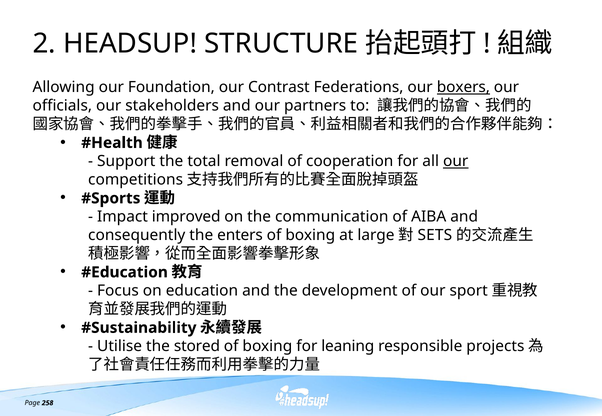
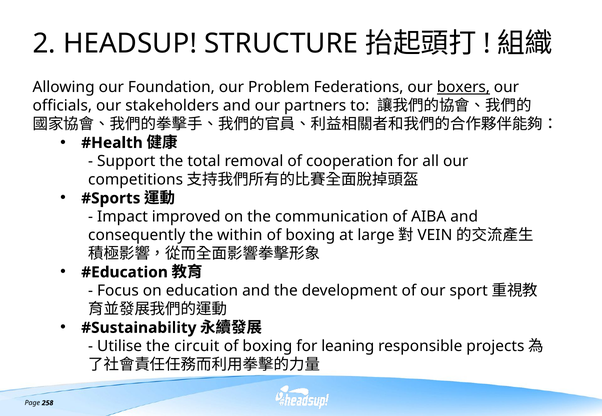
Contrast: Contrast -> Problem (279, 87)
our underline: present -> none (456, 162)
enters: enters -> within (240, 236)
SETS: SETS -> VEIN (435, 236)
stored: stored -> circuit (197, 347)
